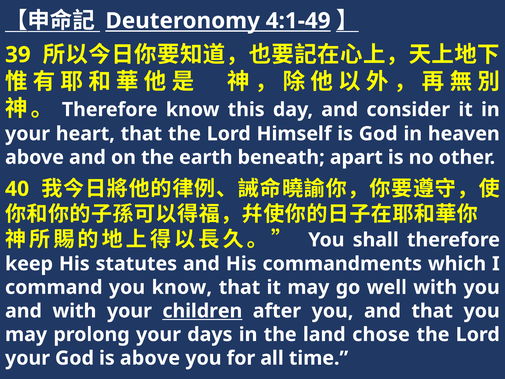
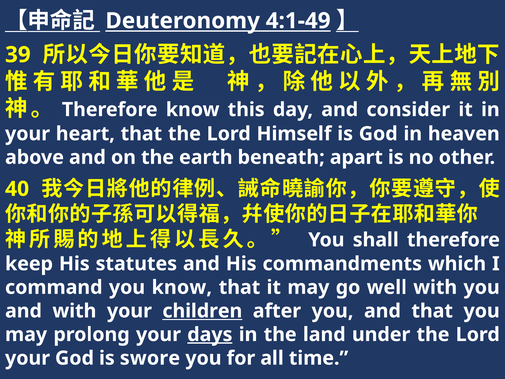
days underline: none -> present (210, 334)
chose: chose -> under (381, 334)
is above: above -> swore (150, 358)
